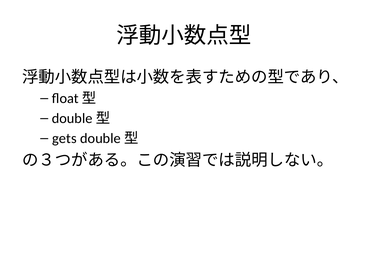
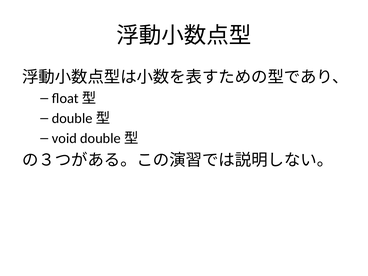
gets: gets -> void (64, 138)
